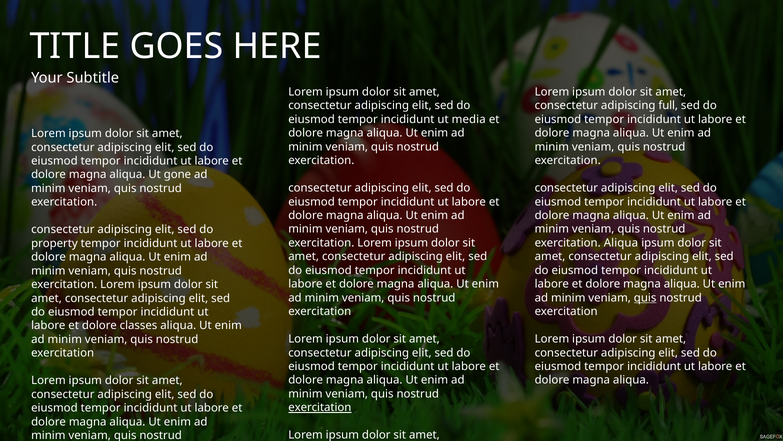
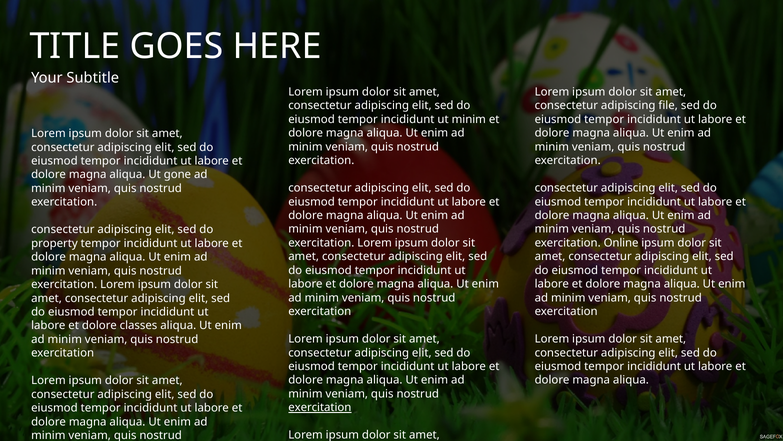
full: full -> file (668, 106)
ut media: media -> minim (469, 119)
exercitation Aliqua: Aliqua -> Online (621, 243)
quis underline: present -> none (645, 297)
